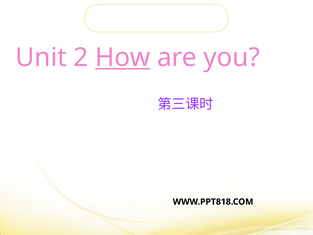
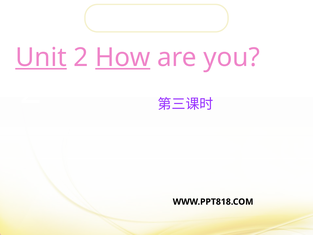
Unit underline: none -> present (41, 57)
